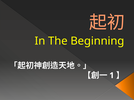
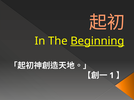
Beginning underline: none -> present (97, 41)
